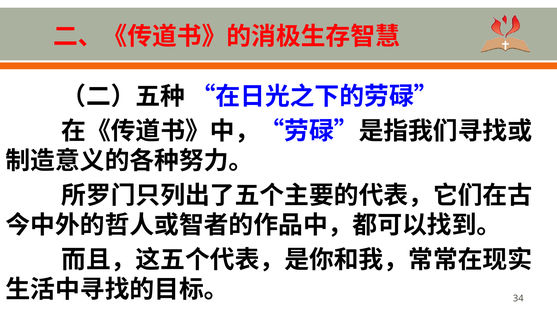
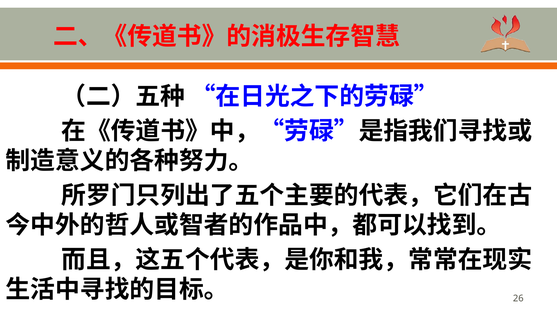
34: 34 -> 26 (518, 299)
